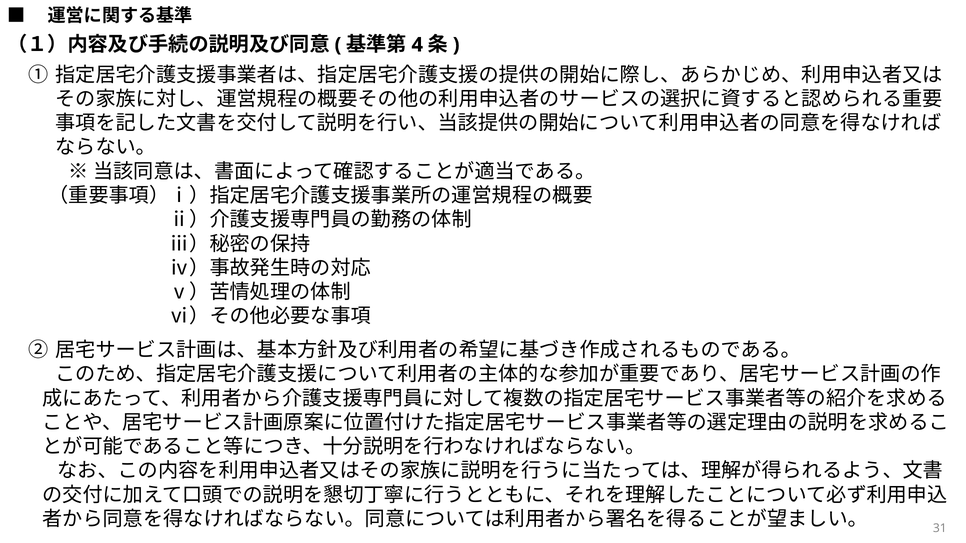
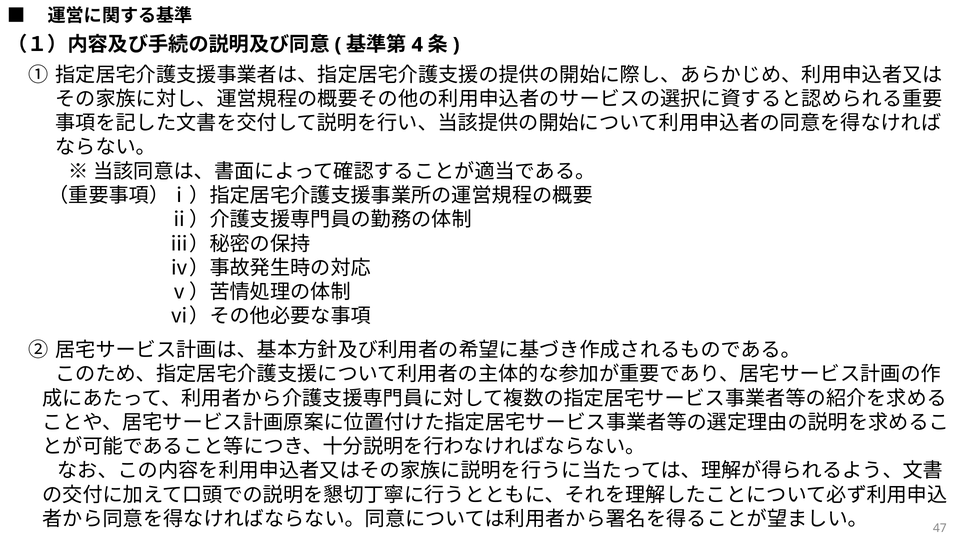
31: 31 -> 47 (940, 529)
